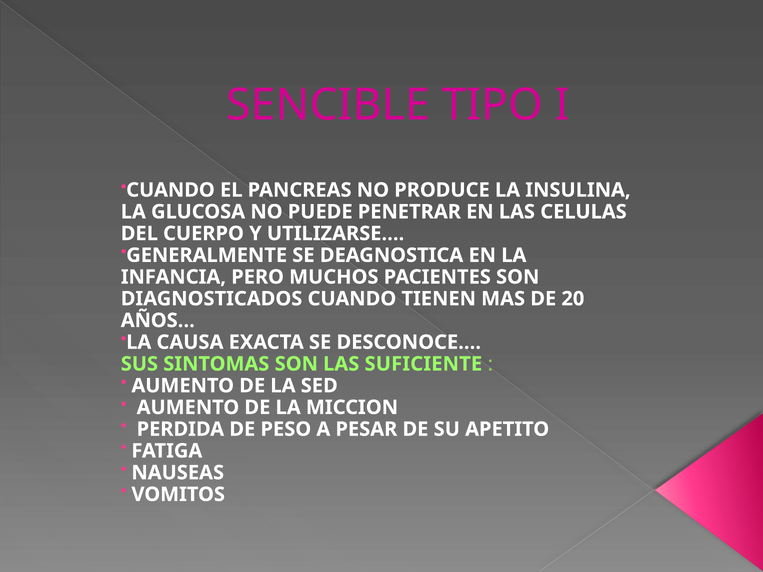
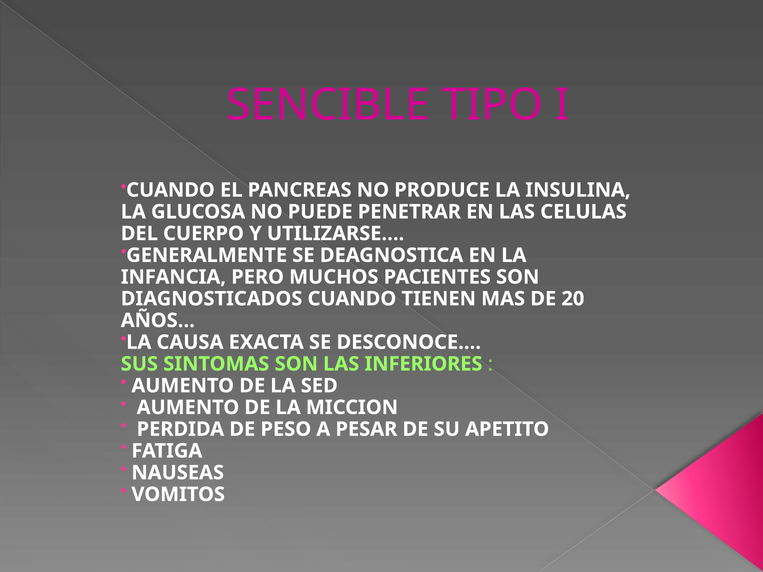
SUFICIENTE: SUFICIENTE -> INFERIORES (423, 364)
